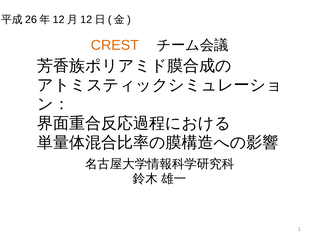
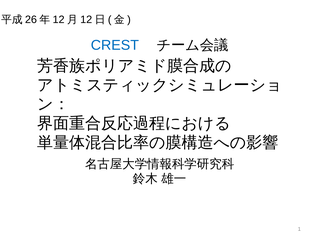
CREST colour: orange -> blue (115, 45)
